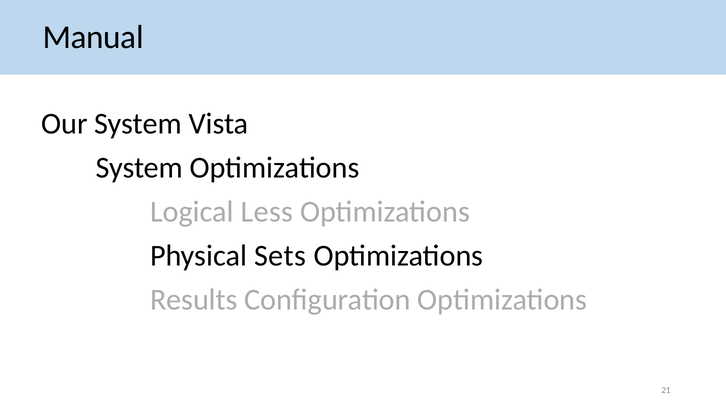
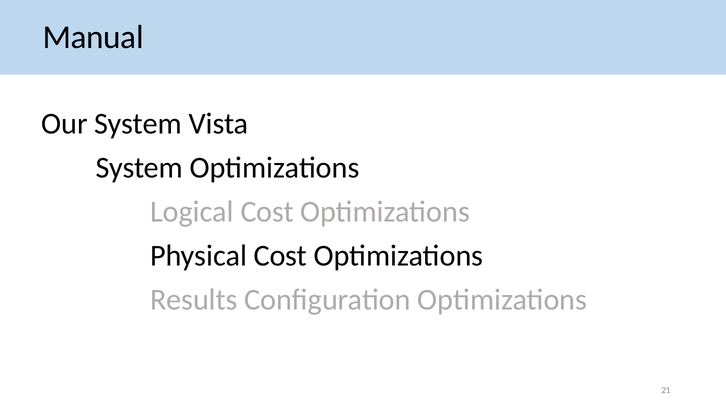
Logical Less: Less -> Cost (267, 211)
Physical Sets: Sets -> Cost (280, 255)
